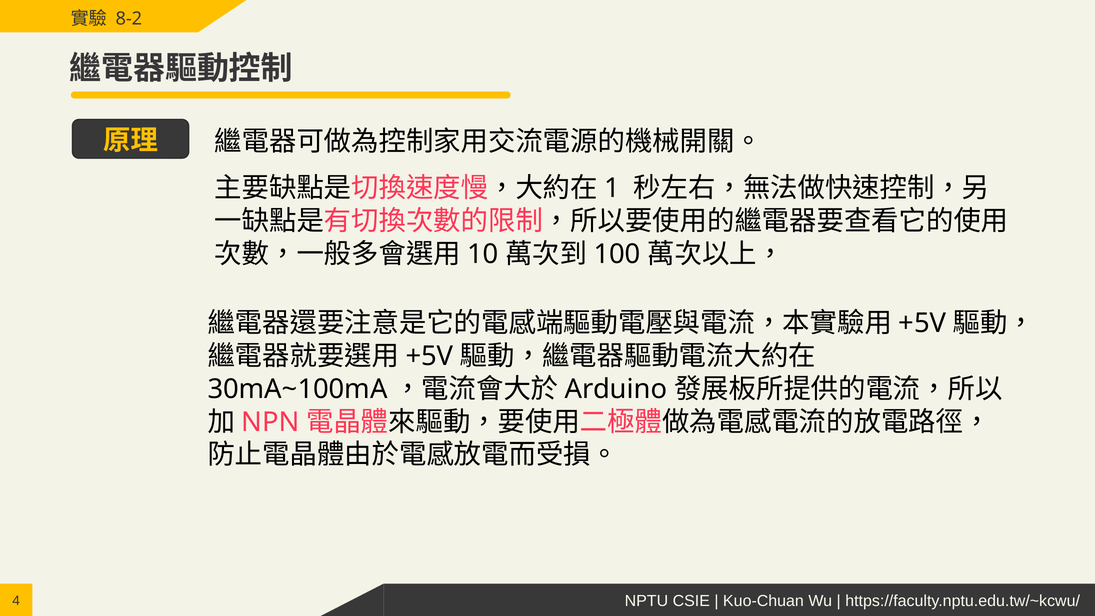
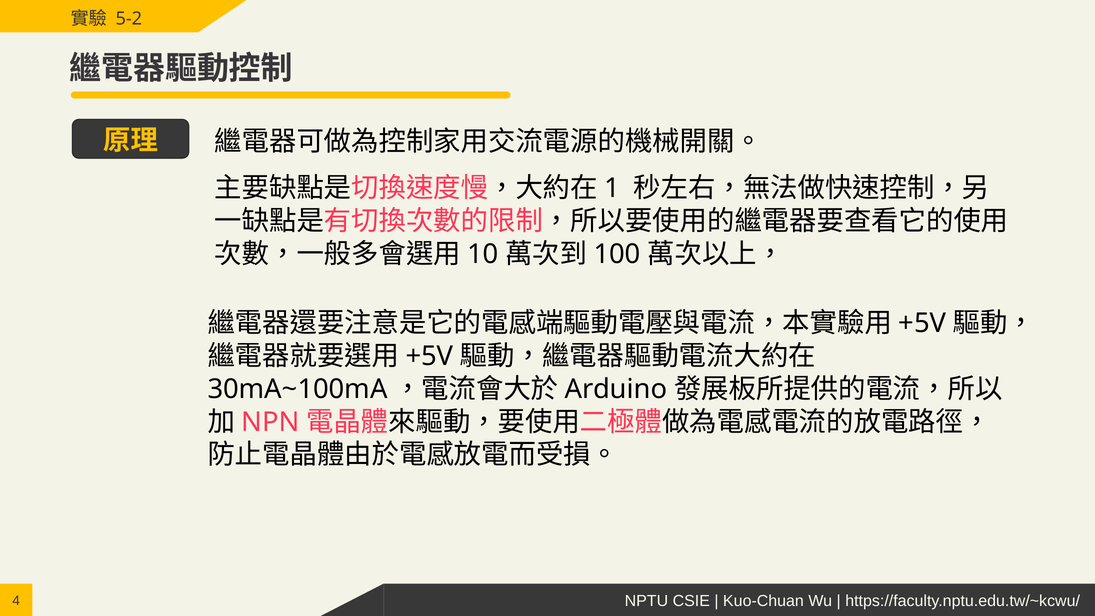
8-2: 8-2 -> 5-2 (129, 19)
